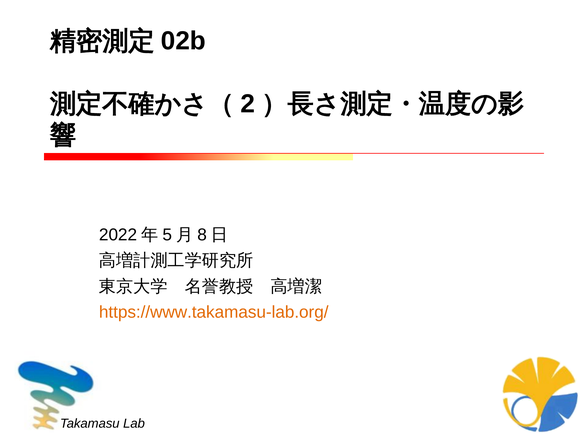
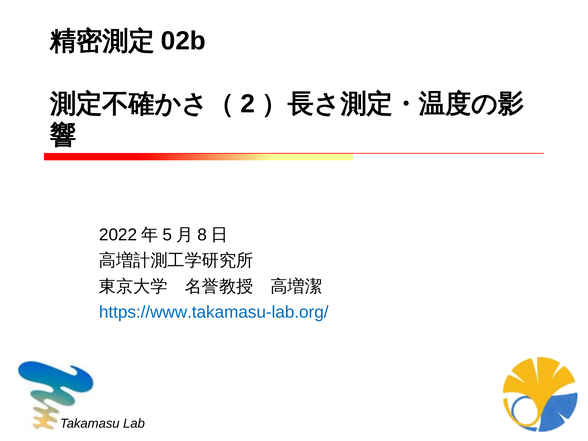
https://www.takamasu-lab.org/ colour: orange -> blue (214, 312)
